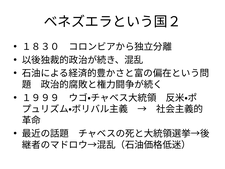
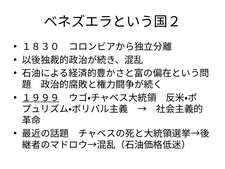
１９９９ underline: none -> present (41, 98)
